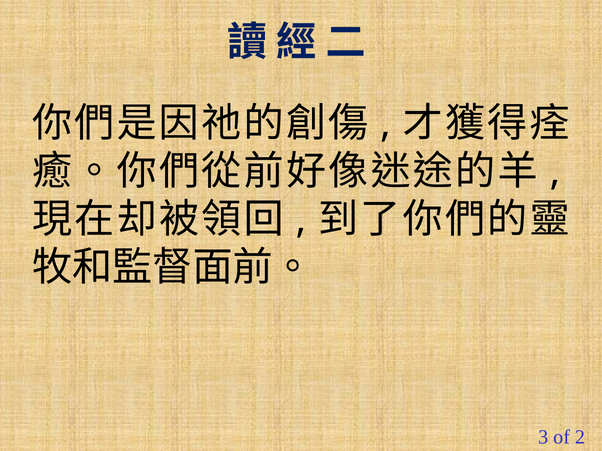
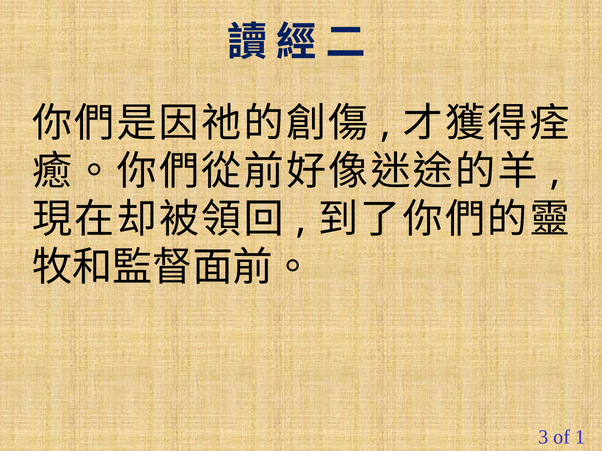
2: 2 -> 1 (580, 438)
